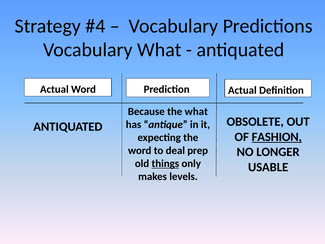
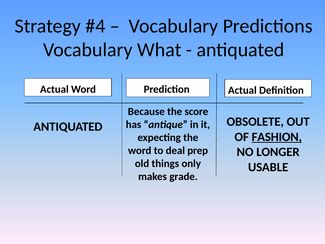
the what: what -> score (196, 111)
things underline: present -> none (165, 163)
levels: levels -> grade (184, 176)
